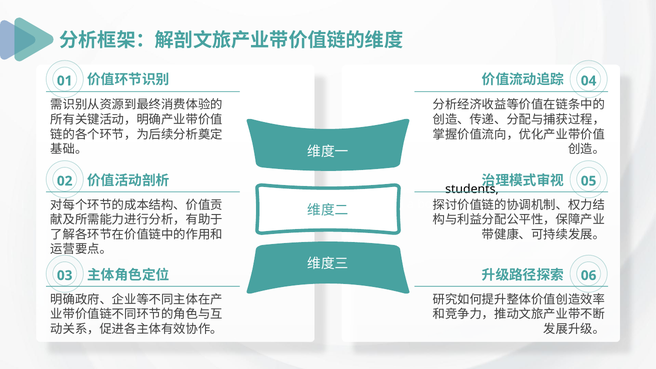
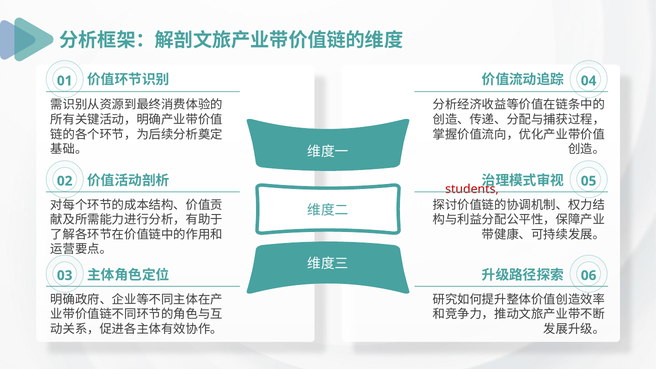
students colour: black -> red (472, 189)
